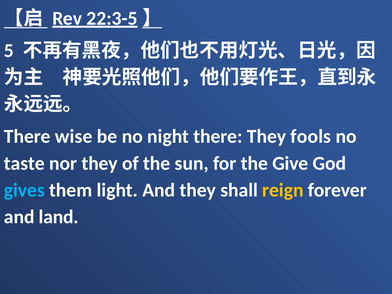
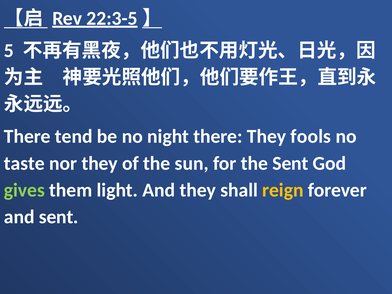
wise: wise -> tend (74, 137)
the Give: Give -> Sent (290, 163)
gives colour: light blue -> light green (24, 190)
and land: land -> sent (59, 217)
